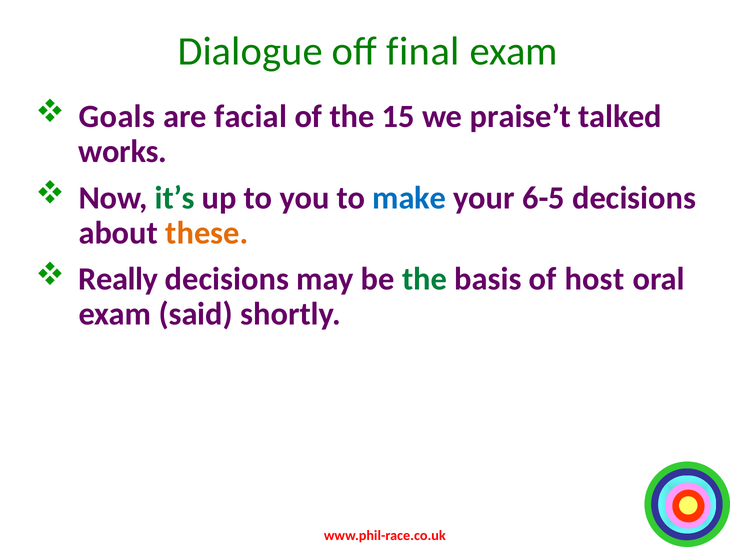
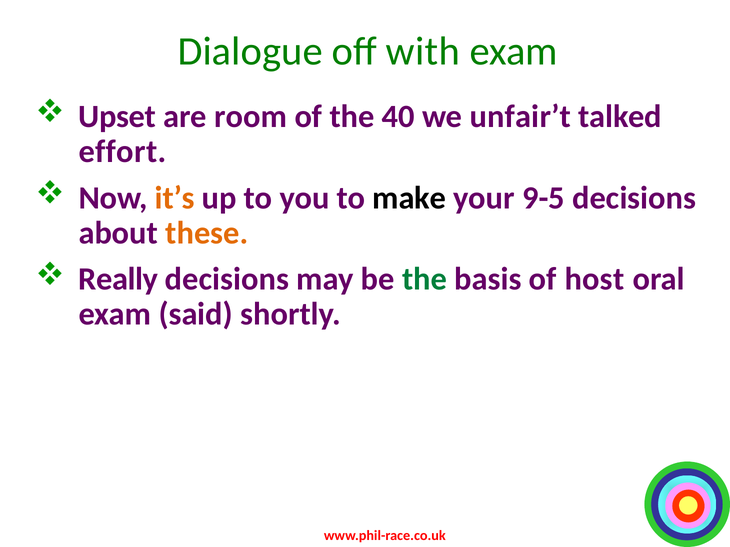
final: final -> with (423, 51)
Goals: Goals -> Upset (117, 117)
facial: facial -> room (251, 117)
15: 15 -> 40 (398, 117)
praise’t: praise’t -> unfair’t (520, 117)
works: works -> effort (122, 152)
it’s colour: green -> orange (175, 198)
make colour: blue -> black (409, 198)
6-5: 6-5 -> 9-5 (544, 198)
